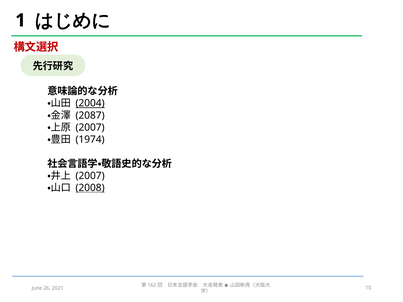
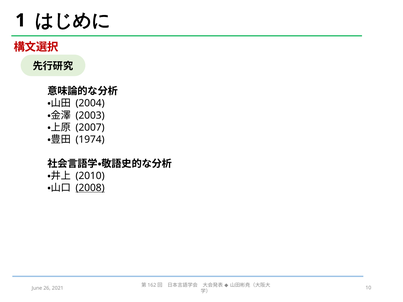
2004 underline: present -> none (90, 103)
2087: 2087 -> 2003 (90, 115)
2007: 2007 -> 2010 (90, 176)
